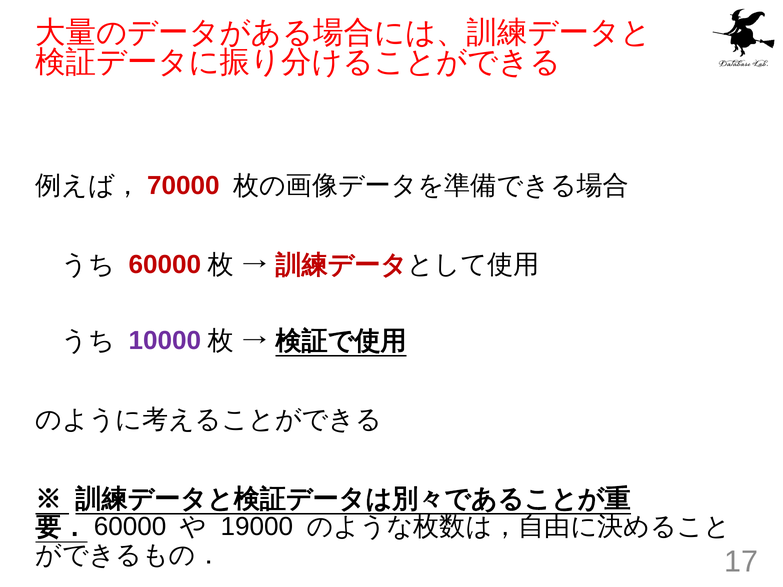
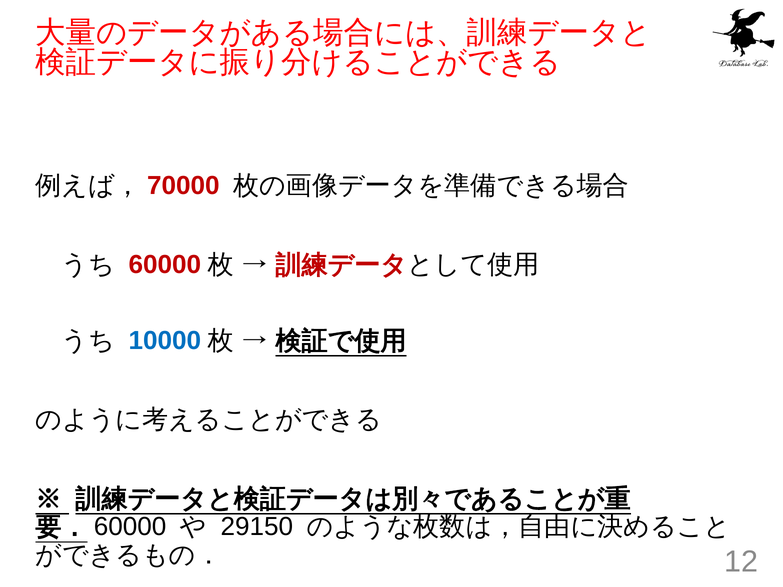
10000 colour: purple -> blue (165, 341)
19000: 19000 -> 29150 (257, 527)
17: 17 -> 12 (741, 562)
